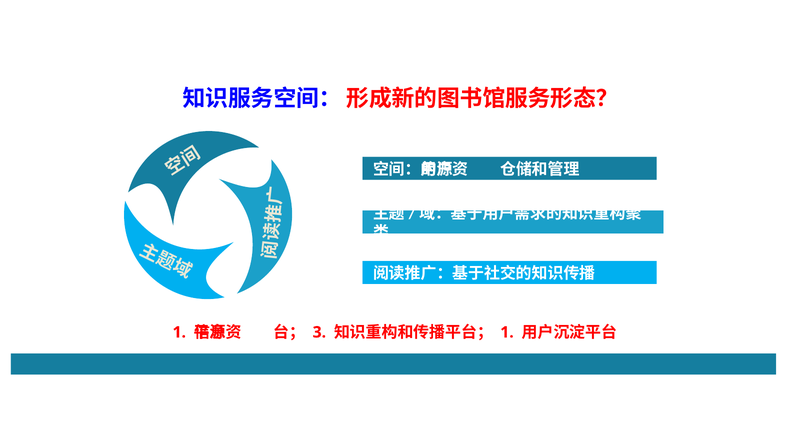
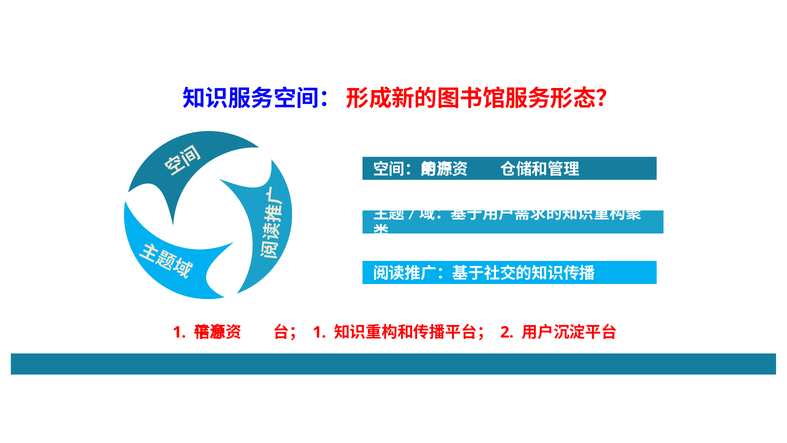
3: 3 -> 1 (319, 332)
1: 1 -> 2 (507, 332)
